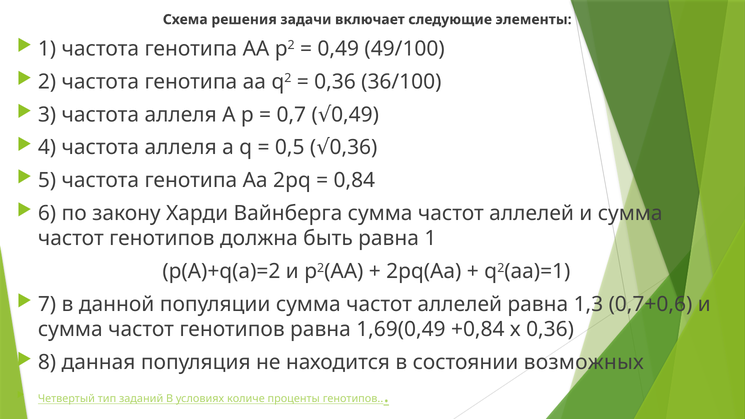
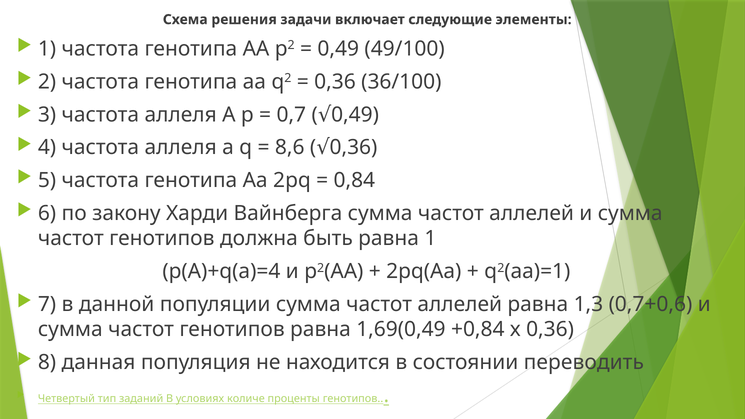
0,5: 0,5 -> 8,6 (290, 148)
р(А)+q(а)=2: р(А)+q(а)=2 -> р(А)+q(а)=4 (221, 272)
возможных: возможных -> переводить (584, 363)
